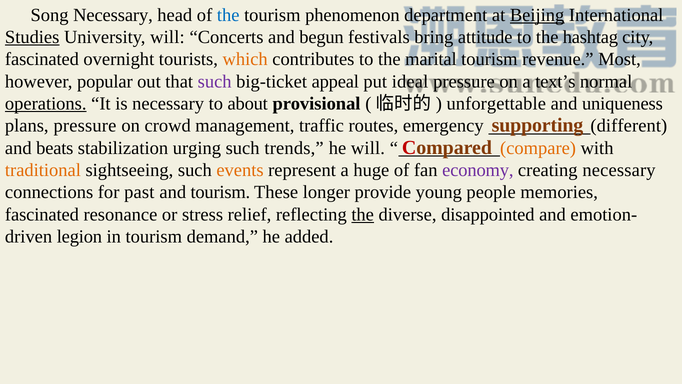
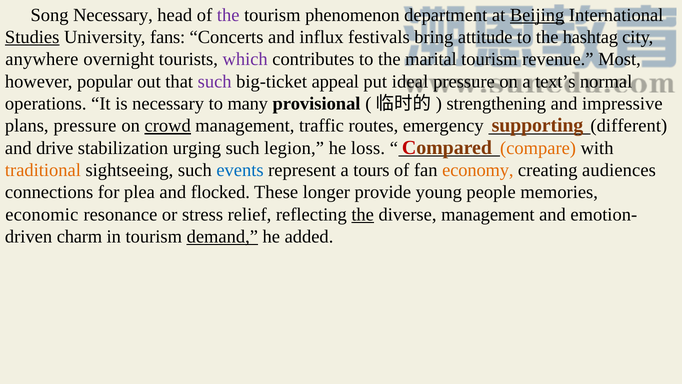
the colour: blue -> purple (228, 15)
University will: will -> fans (168, 37)
begun: begun -> influx (321, 37)
fascinated: fascinated -> anywhere (42, 59)
which colour: orange -> purple (245, 59)
operations underline: present -> none (46, 104)
about: about -> many (248, 104)
unforgettable: unforgettable -> strengthening (496, 104)
uniqueness: uniqueness -> impressive (622, 104)
crowd underline: none -> present (168, 126)
beats: beats -> drive (55, 148)
trends: trends -> legion (294, 148)
he will: will -> loss (368, 148)
events colour: orange -> blue (240, 170)
huge: huge -> tours (371, 170)
economy colour: purple -> orange (478, 170)
creating necessary: necessary -> audiences (619, 170)
past: past -> plea (139, 192)
and tourism: tourism -> flocked (220, 192)
fascinated: fascinated -> economic (42, 214)
diverse disappointed: disappointed -> management (488, 214)
legion: legion -> charm (79, 236)
demand underline: none -> present (222, 236)
